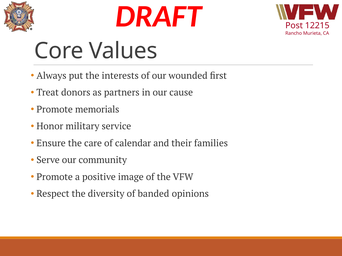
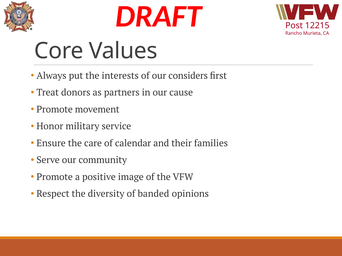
wounded: wounded -> considers (188, 76)
memorials: memorials -> movement (97, 110)
